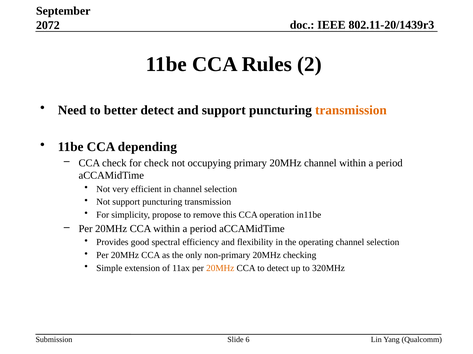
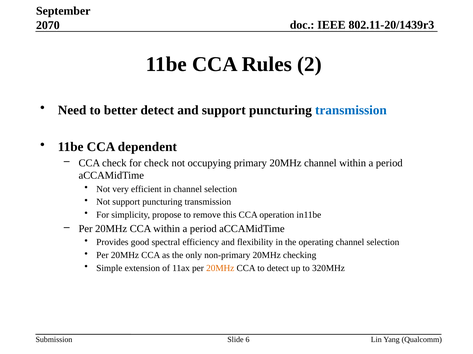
2072: 2072 -> 2070 (48, 25)
transmission colour: orange -> blue (351, 110)
depending: depending -> dependent (147, 147)
